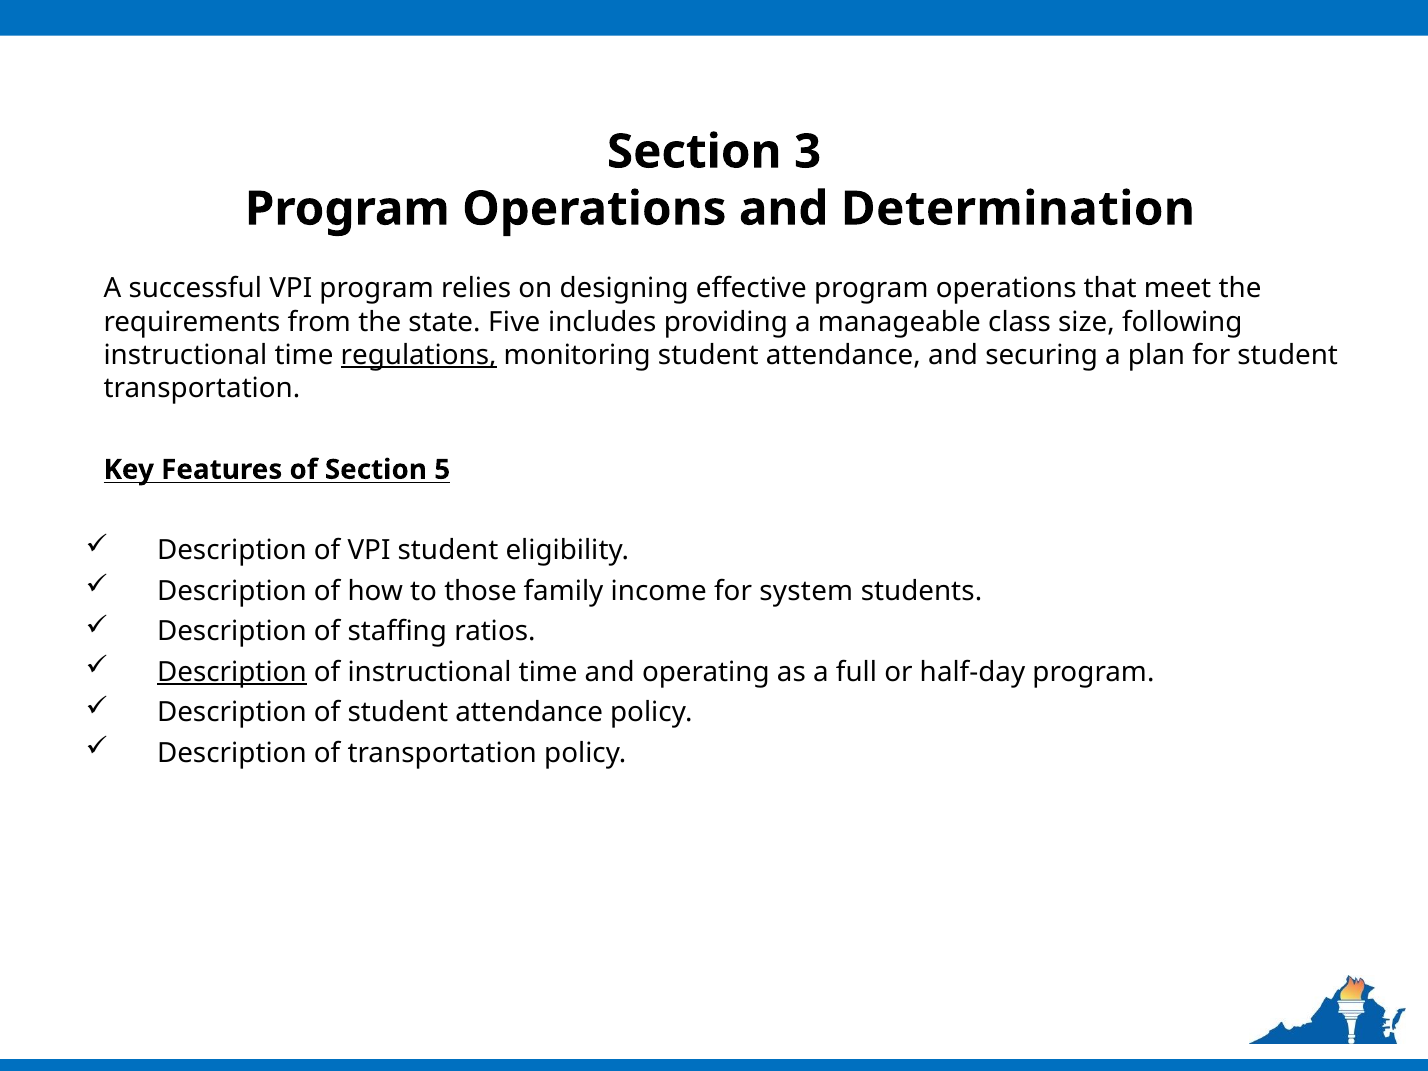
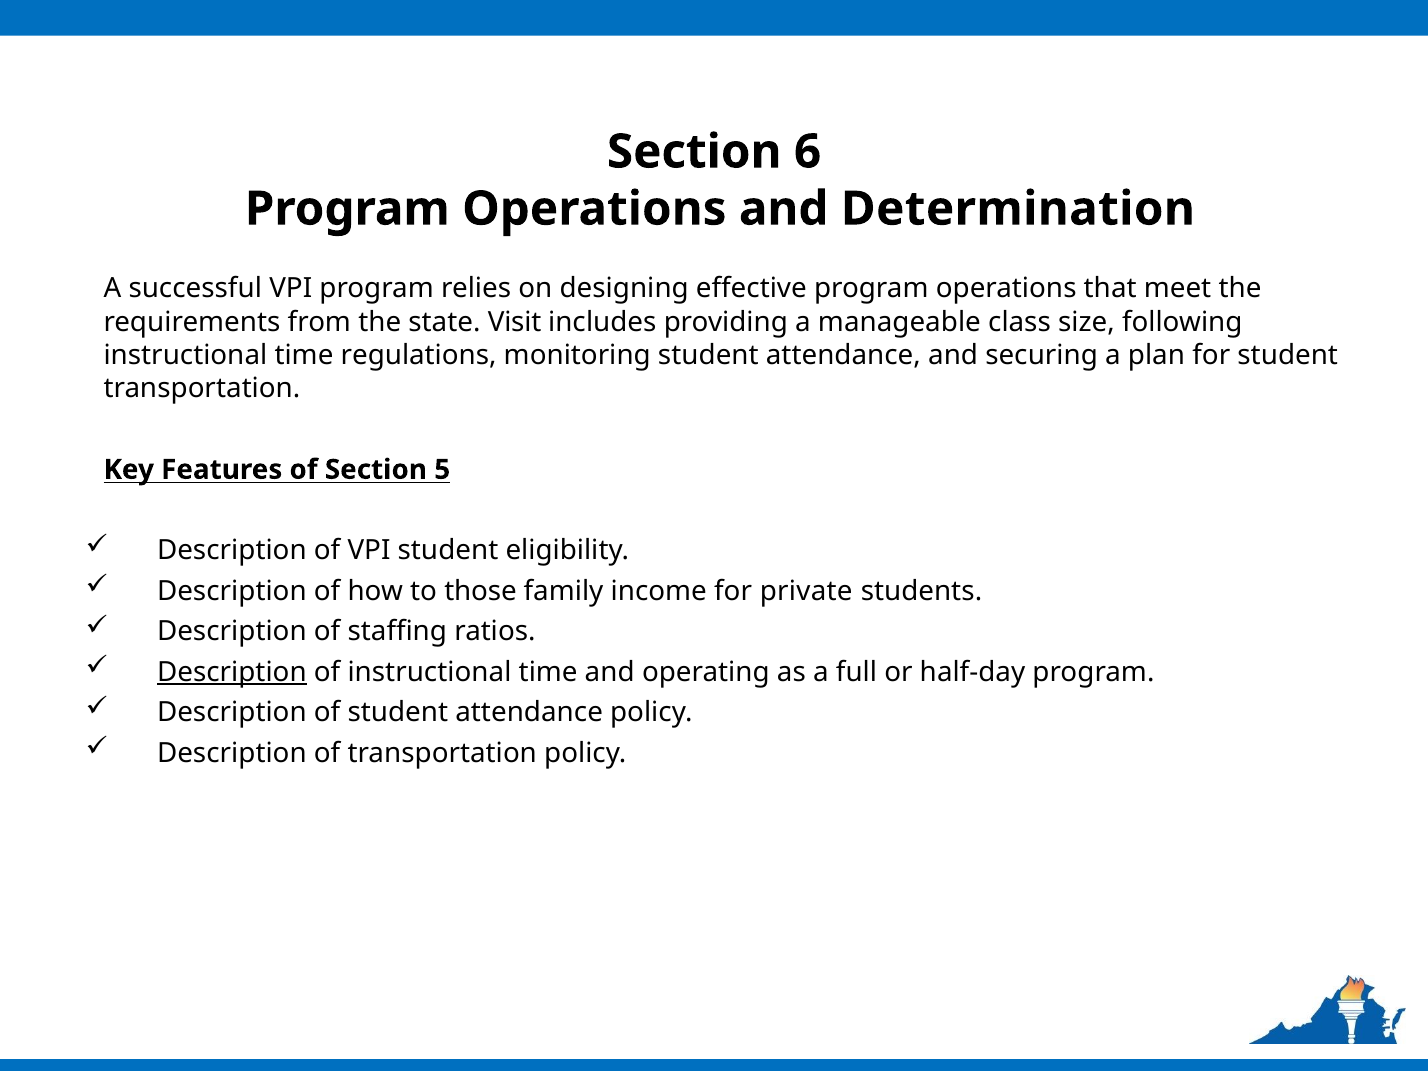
3: 3 -> 6 (808, 152)
Five: Five -> Visit (515, 322)
regulations underline: present -> none (419, 355)
system: system -> private (806, 591)
